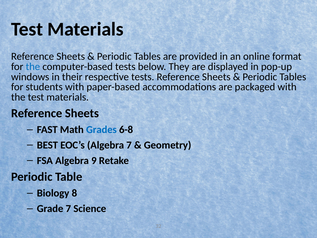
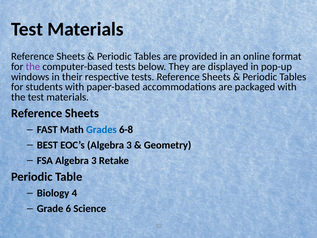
the colour: blue -> purple (33, 67)
EOC’s Algebra 7: 7 -> 3 (129, 145)
FSA Algebra 9: 9 -> 3 (94, 160)
8: 8 -> 4 (74, 193)
Grade 7: 7 -> 6 (68, 208)
